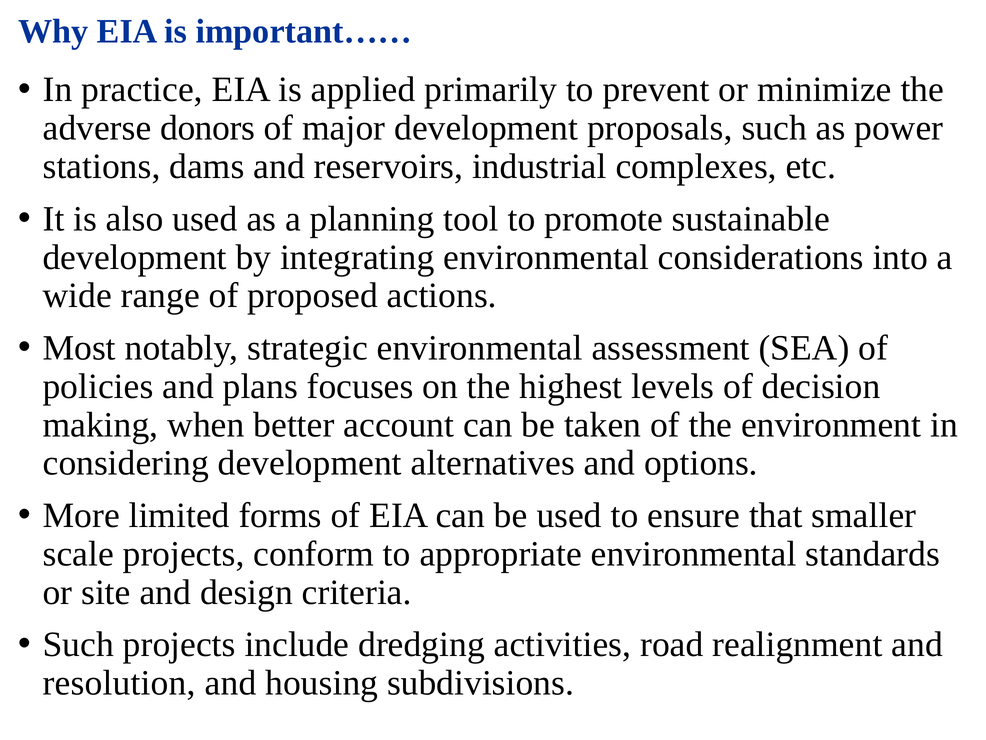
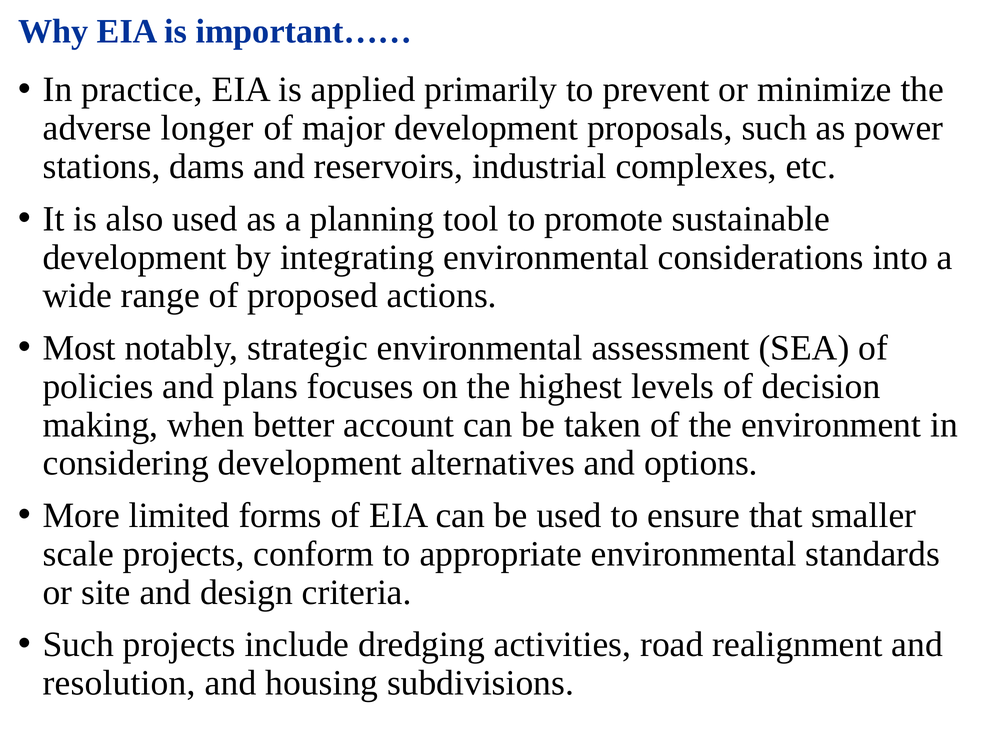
donors: donors -> longer (207, 128)
